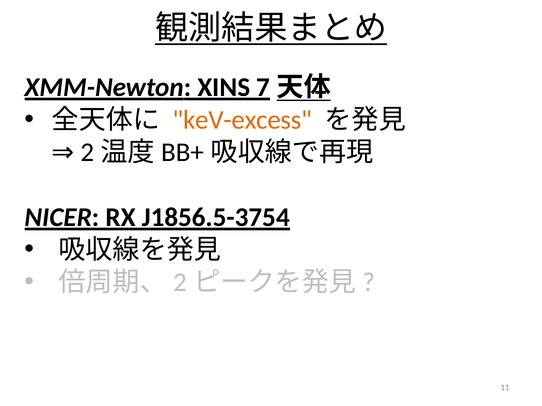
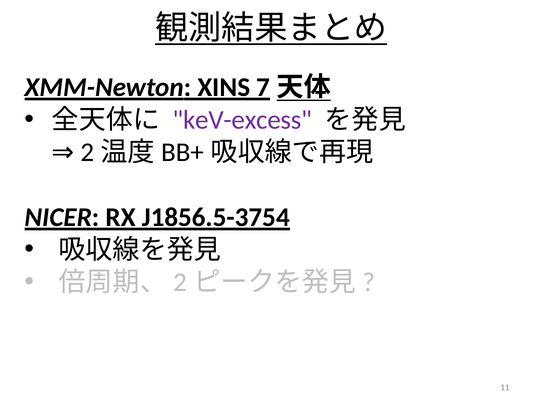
keV-excess colour: orange -> purple (242, 120)
